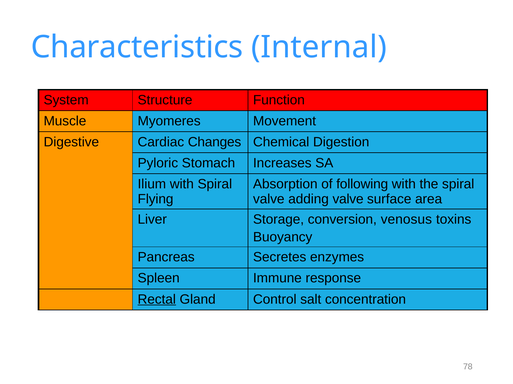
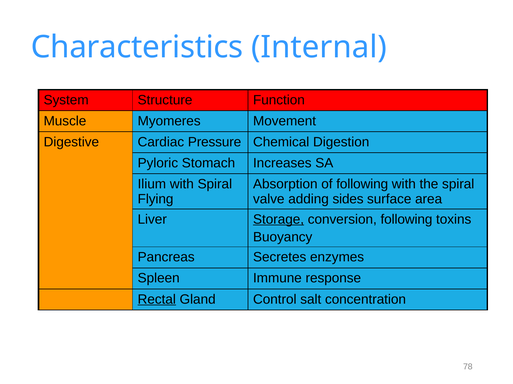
Changes: Changes -> Pressure (215, 142)
adding valve: valve -> sides (348, 199)
Storage underline: none -> present (279, 220)
conversion venosus: venosus -> following (406, 220)
